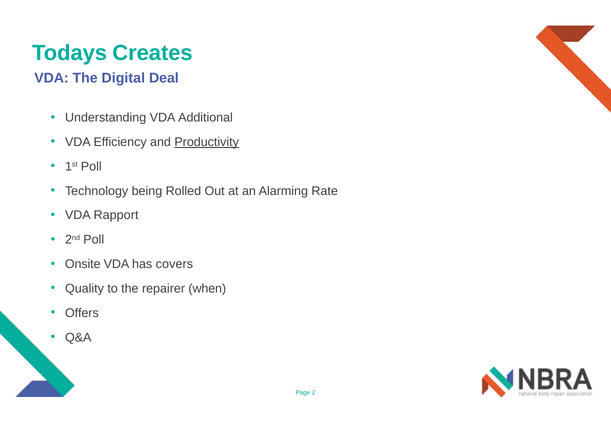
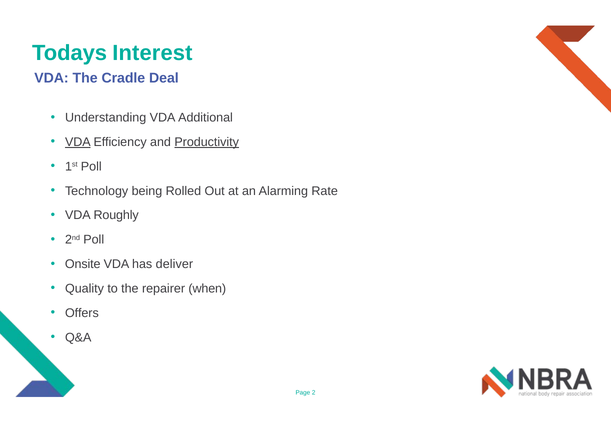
Creates: Creates -> Interest (152, 53)
Digital: Digital -> Cradle (123, 78)
VDA underline: none -> present (78, 142)
Rapport: Rapport -> Roughly (116, 215)
covers: covers -> deliver (174, 264)
